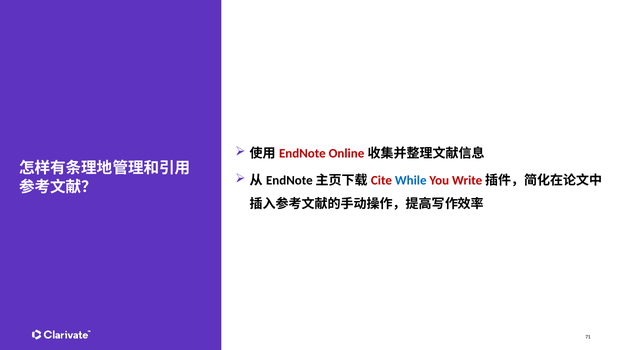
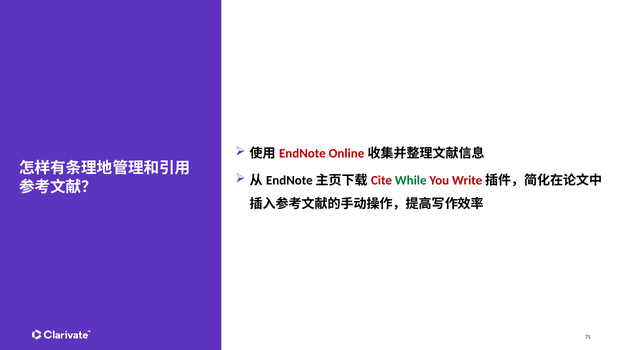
While colour: blue -> green (411, 181)
